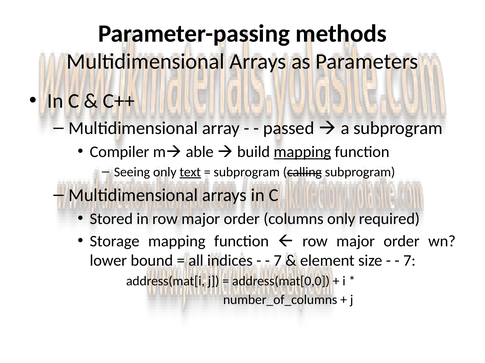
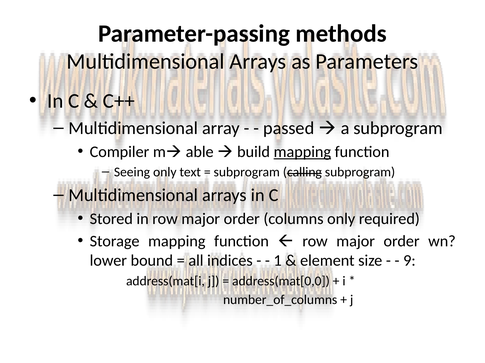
text underline: present -> none (190, 172)
7: 7 -> 1 (278, 261)
7: 7 -> 9 (409, 261)
